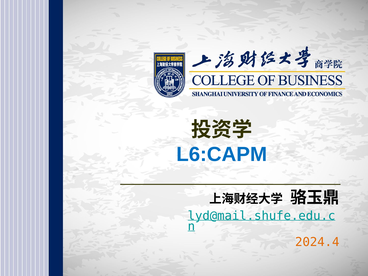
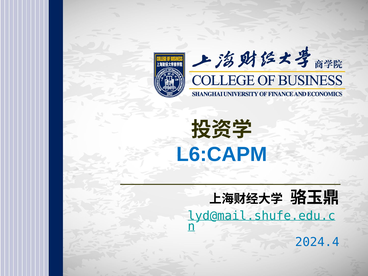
2024.4 colour: orange -> blue (317, 242)
